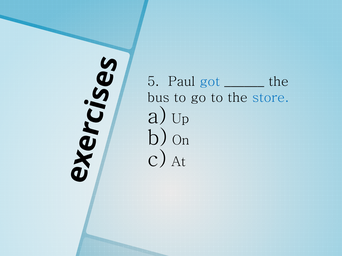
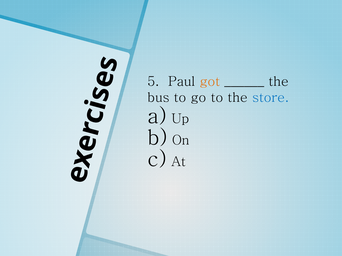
got colour: blue -> orange (210, 82)
